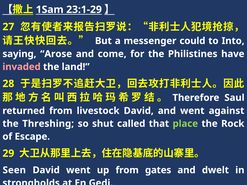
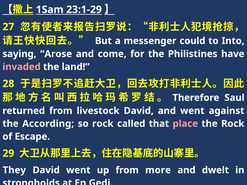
Threshing: Threshing -> According (48, 124)
so shut: shut -> rock (103, 124)
place colour: light green -> pink (185, 124)
Seen: Seen -> They (14, 170)
gates: gates -> more (158, 170)
